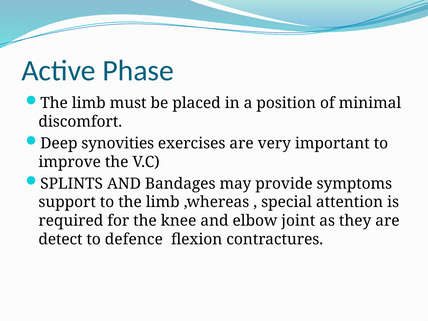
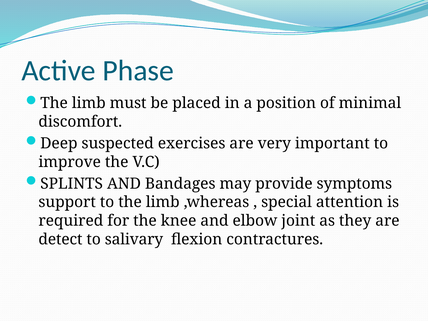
synovities: synovities -> suspected (118, 143)
defence: defence -> salivary (134, 239)
